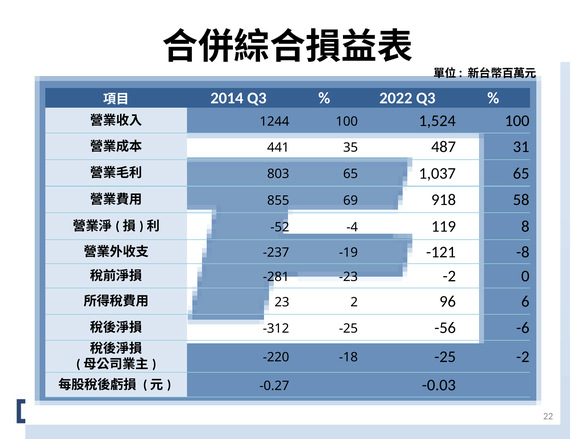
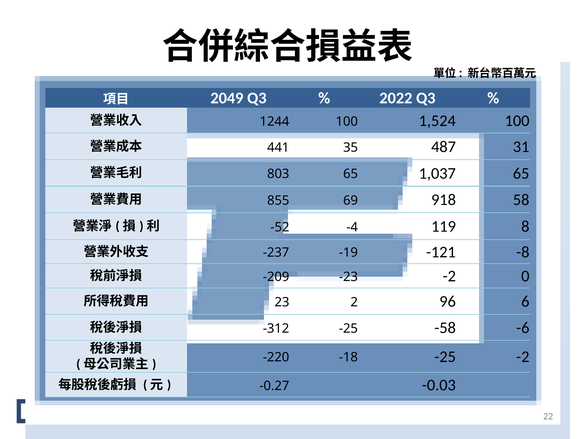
2014: 2014 -> 2049 (227, 98)
-281: -281 -> -209 (276, 277)
-56: -56 -> -58 (445, 328)
